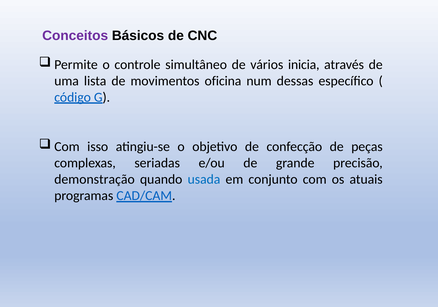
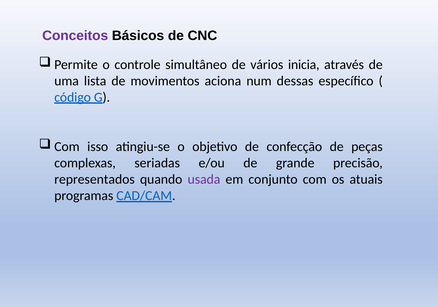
oficina: oficina -> aciona (223, 81)
demonstração: demonstração -> representados (95, 179)
usada colour: blue -> purple (204, 179)
